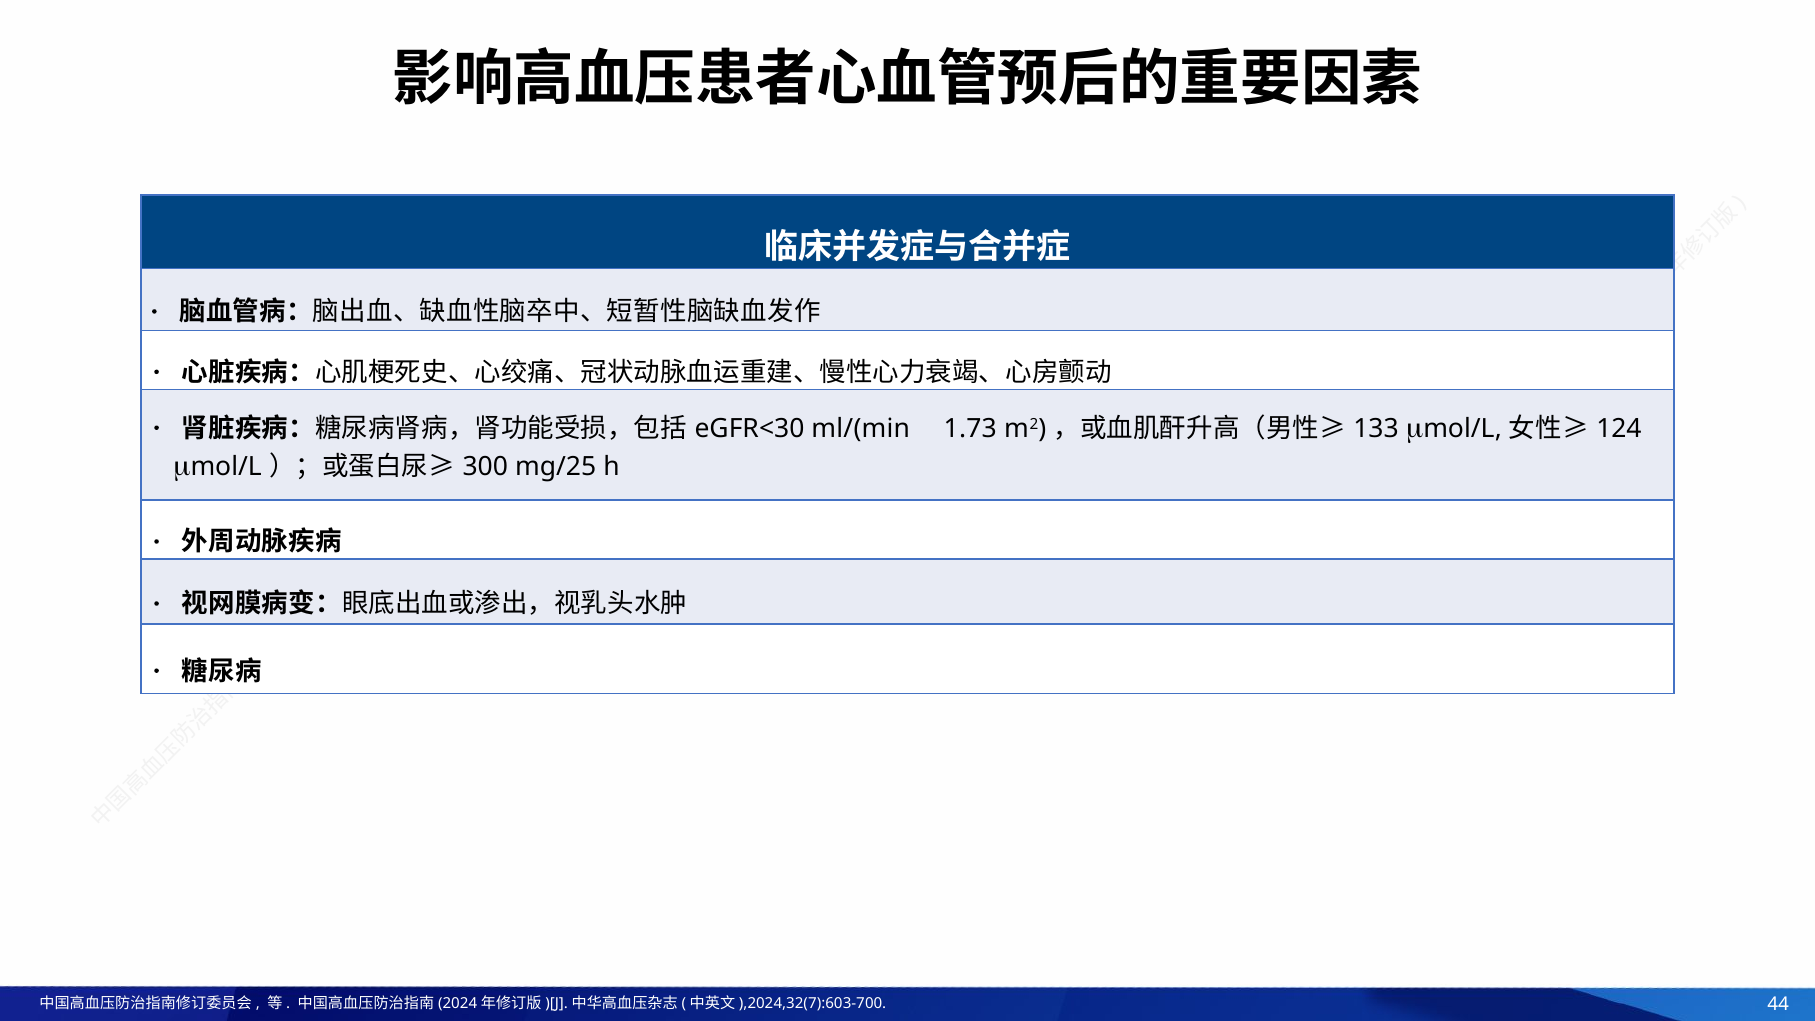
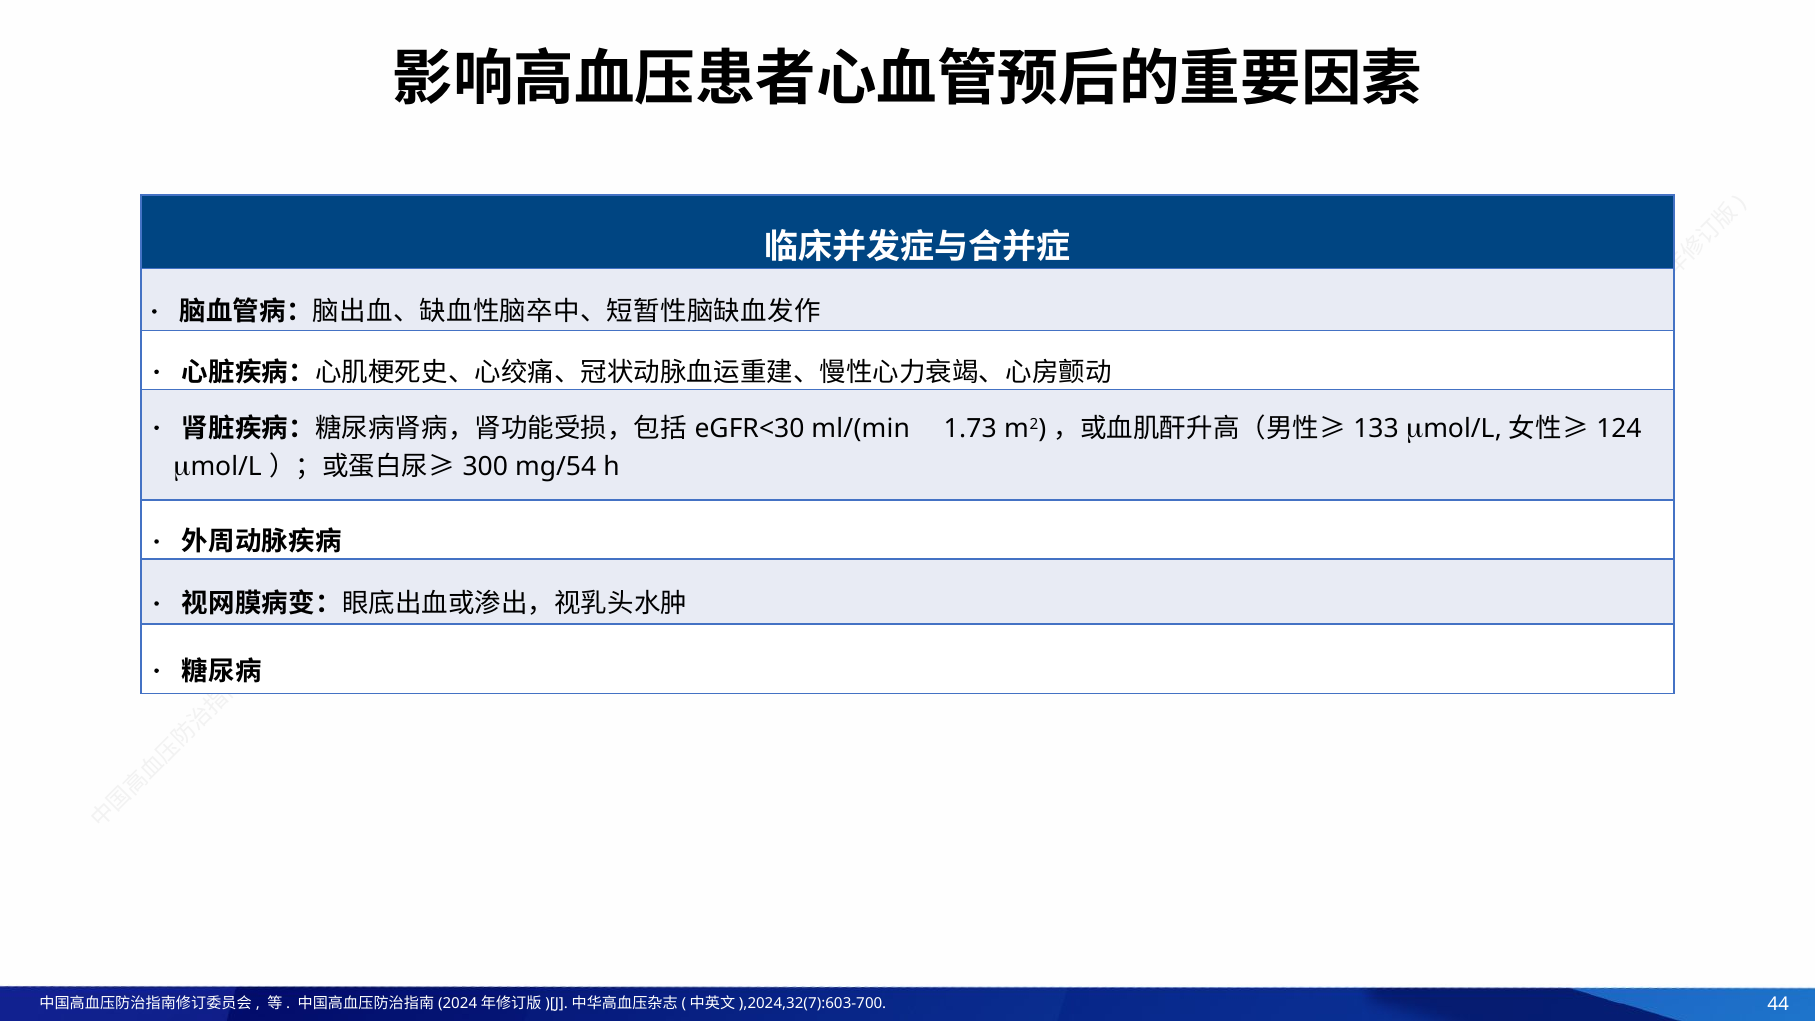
mg/25: mg/25 -> mg/54 (556, 467)
